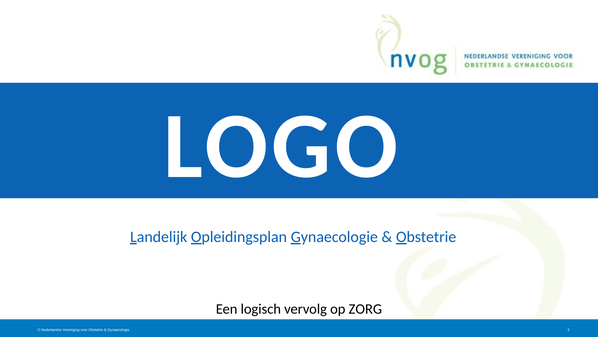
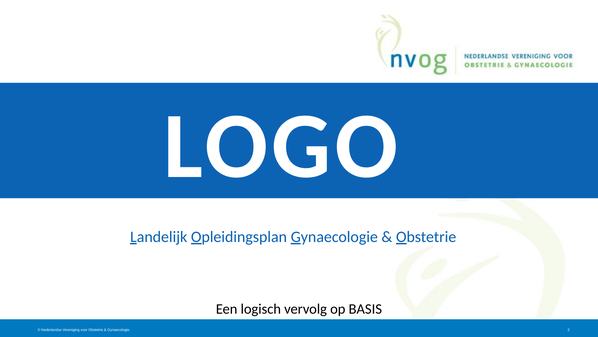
ZORG: ZORG -> BASIS (365, 308)
